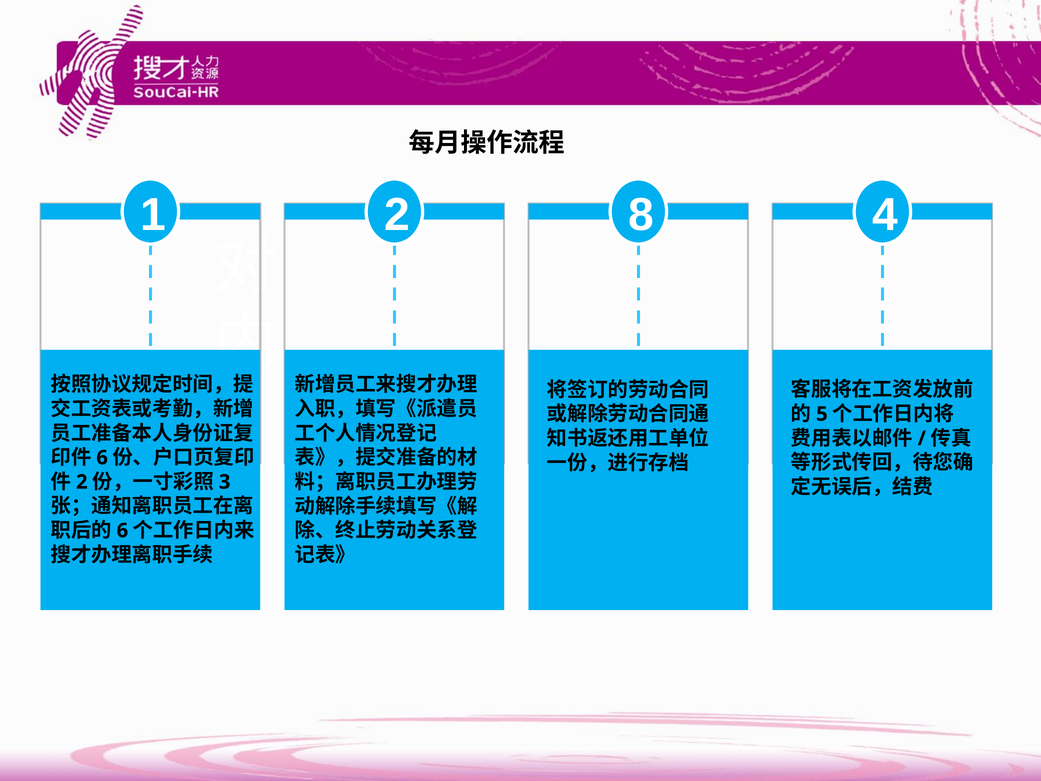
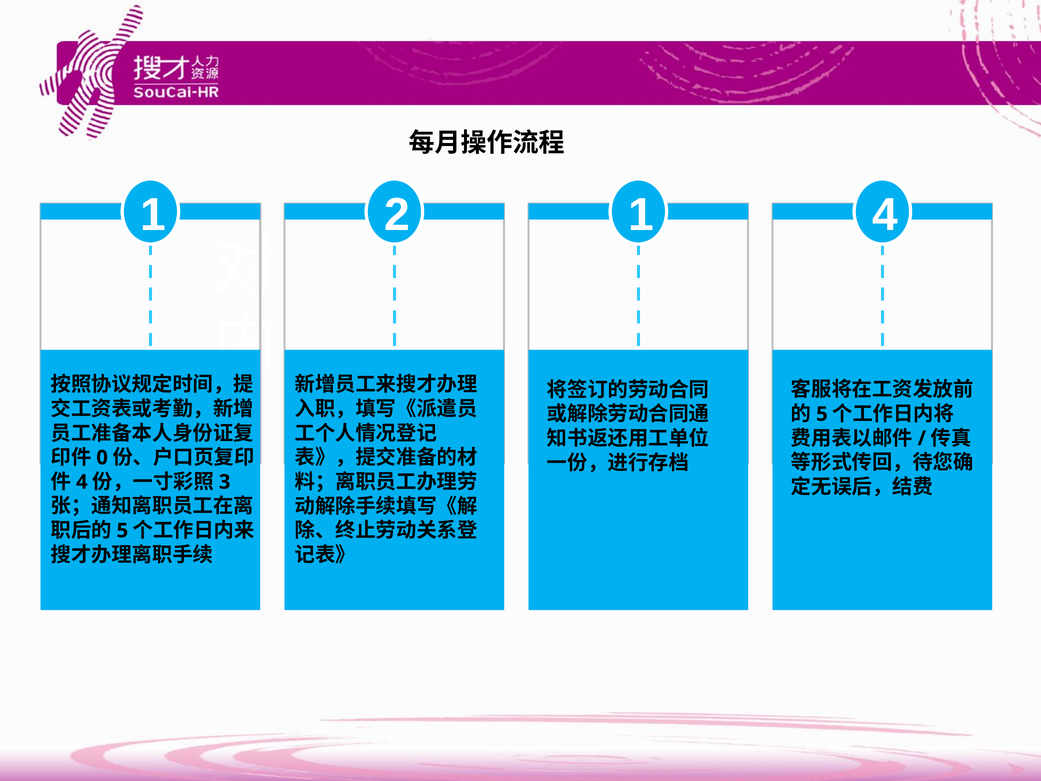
2 8: 8 -> 1 (641, 215)
6: 6 -> 0 (102, 458)
2: 2 -> 4 (82, 482)
6: 6 -> 5 (122, 530)
